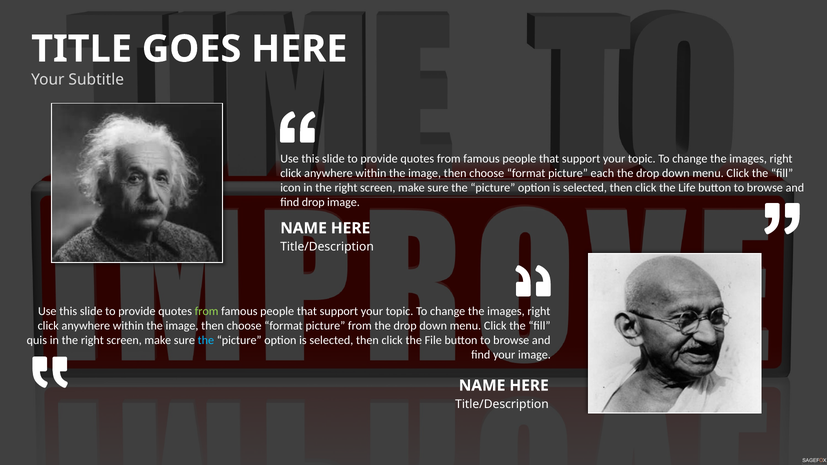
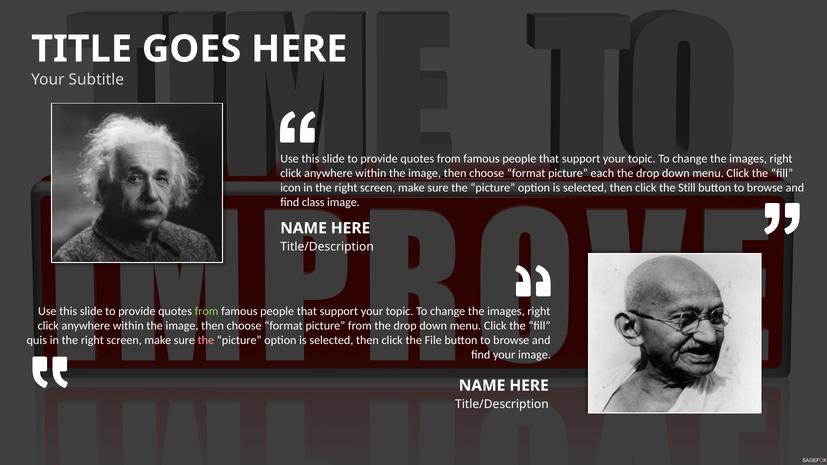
Life: Life -> Still (687, 188)
find drop: drop -> class (313, 202)
the colour: light blue -> pink (206, 340)
